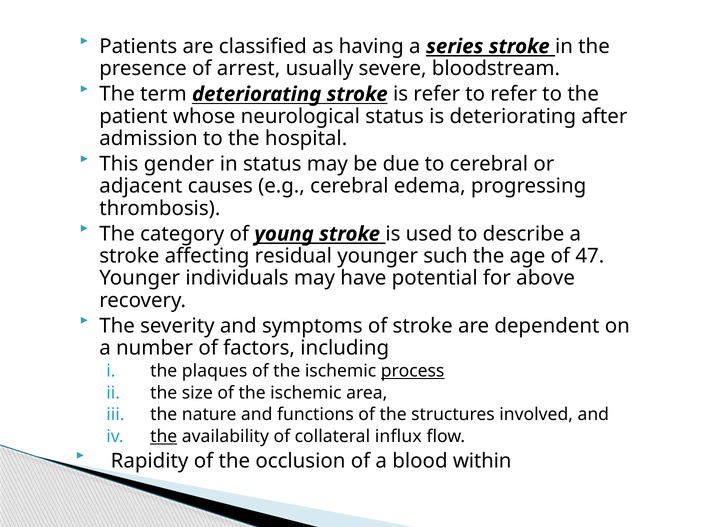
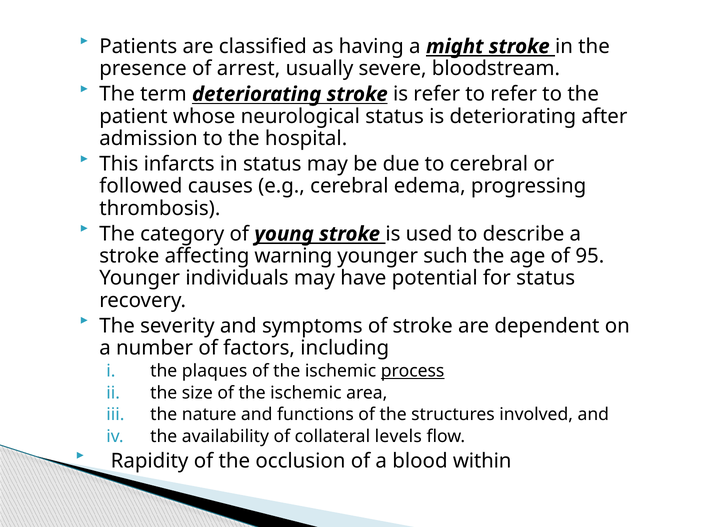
series: series -> might (455, 46)
gender: gender -> infarcts (179, 164)
adjacent: adjacent -> followed (141, 186)
residual: residual -> warning (293, 256)
47: 47 -> 95 (590, 256)
for above: above -> status (546, 278)
the underline: present -> none (164, 436)
influx: influx -> levels (398, 436)
